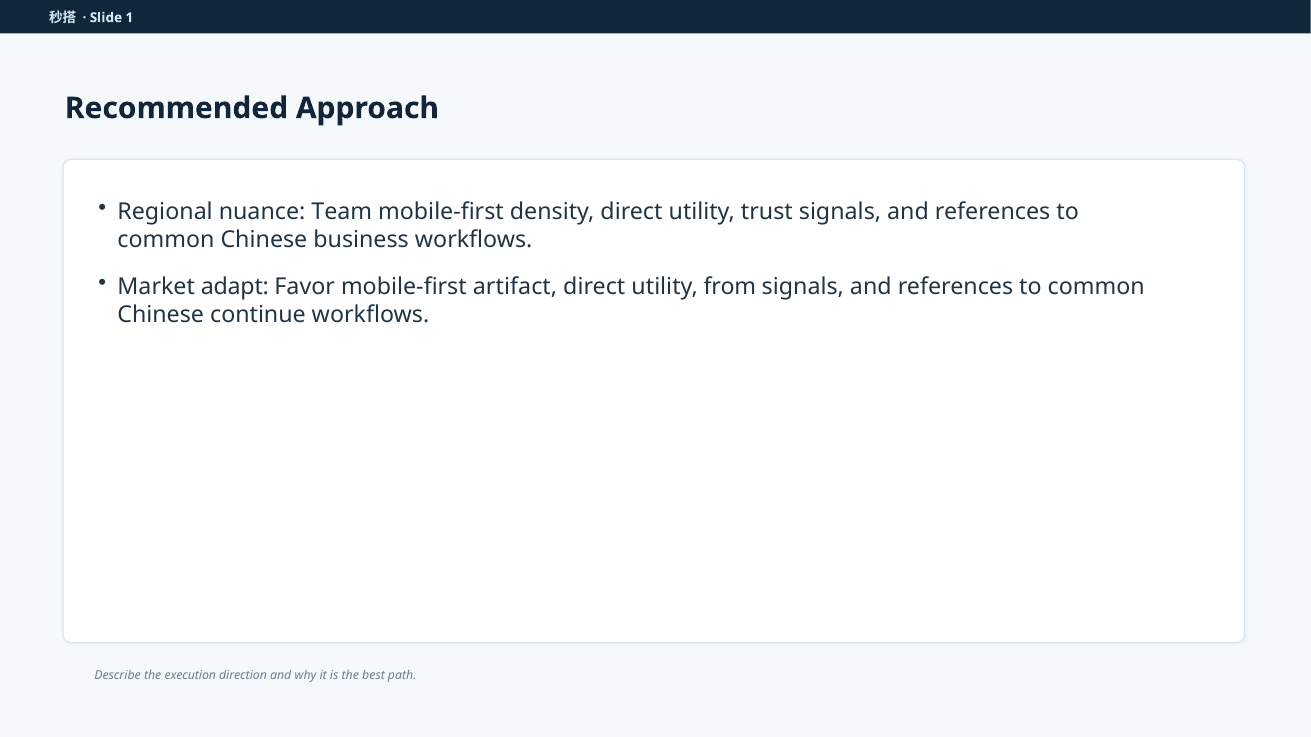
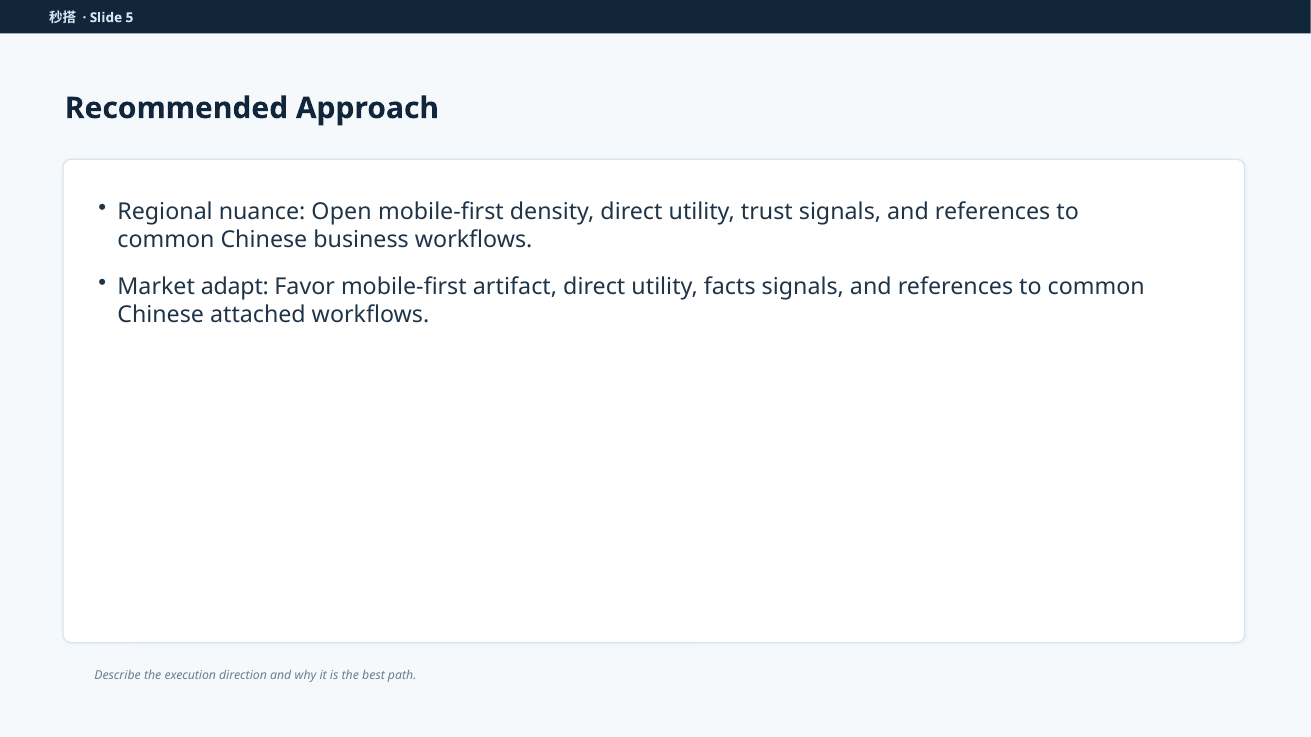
1: 1 -> 5 (129, 18)
Team: Team -> Open (342, 212)
from: from -> facts (730, 287)
continue: continue -> attached (258, 315)
